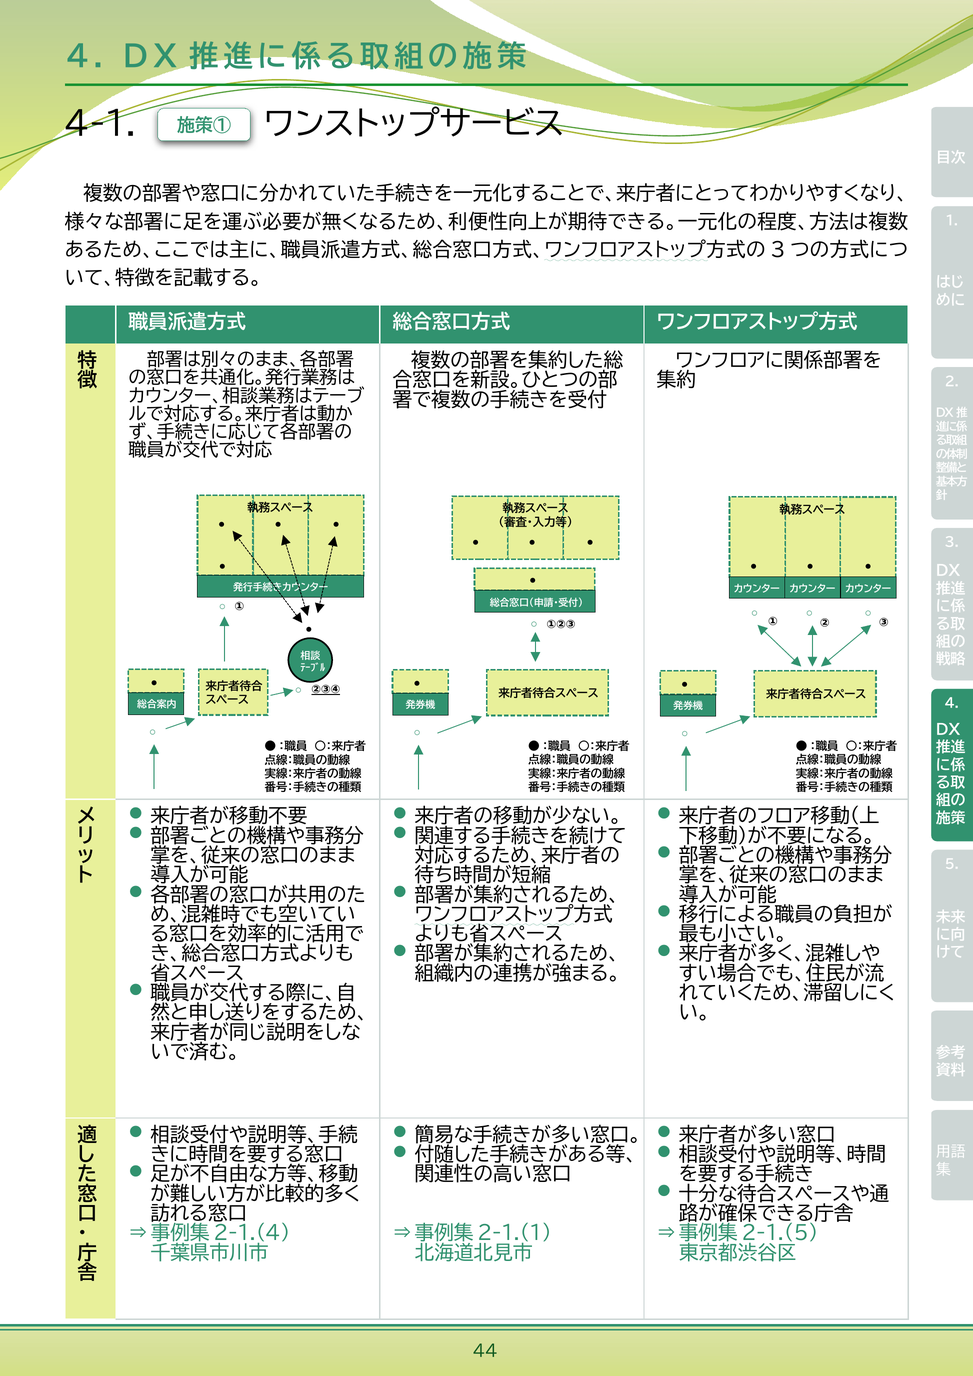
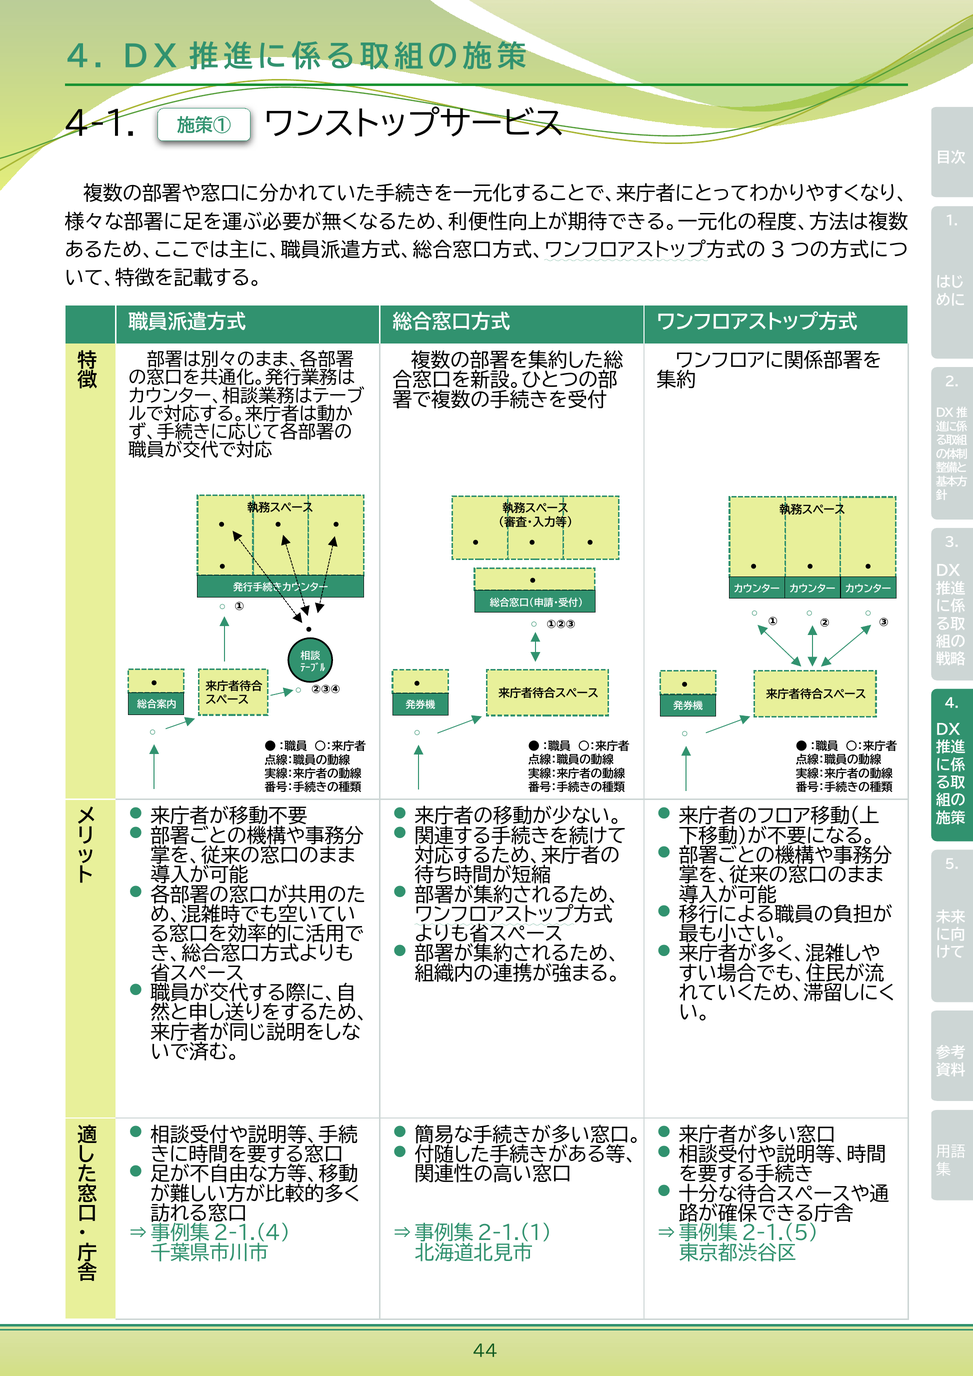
②③④ underline: present -> none (326, 690)
